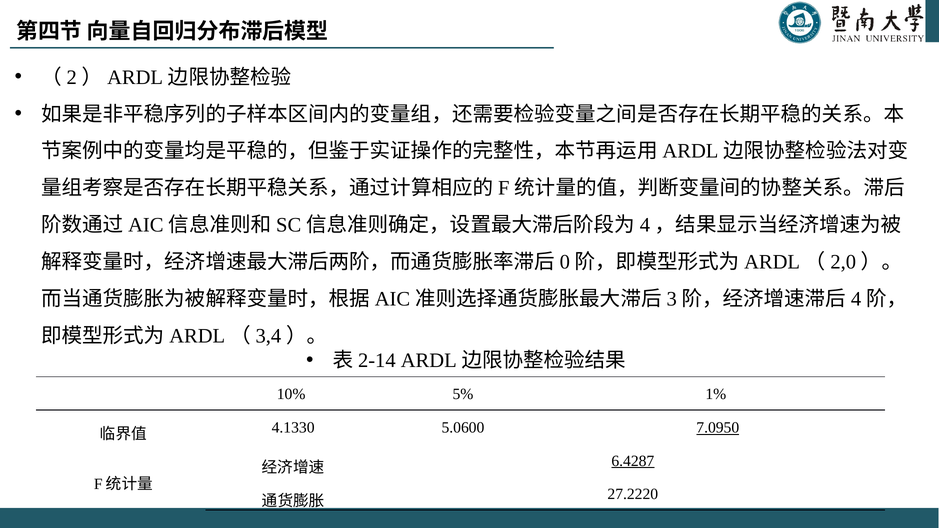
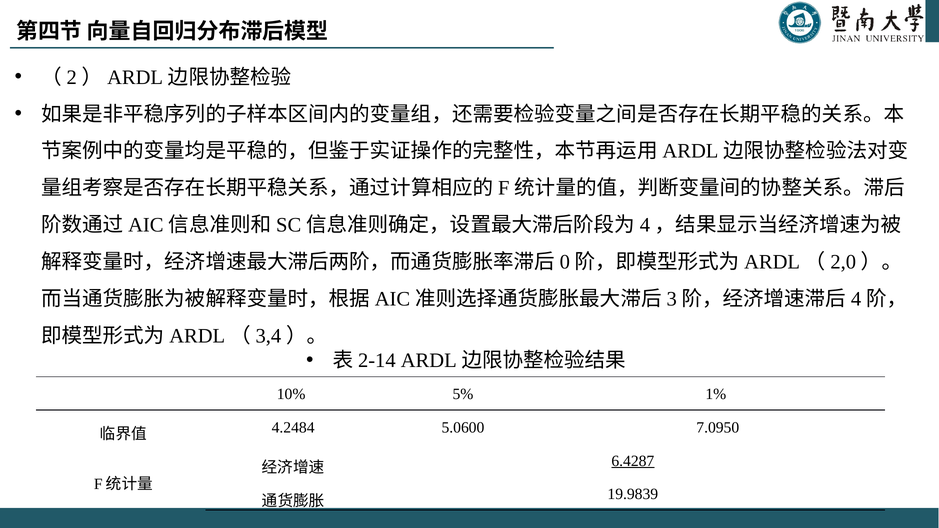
4.1330: 4.1330 -> 4.2484 (293, 428)
7.0950 underline: present -> none (718, 428)
27.2220: 27.2220 -> 19.9839 (633, 495)
